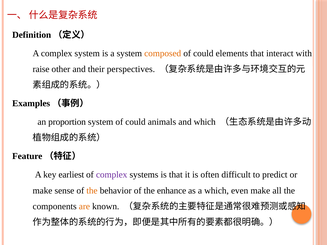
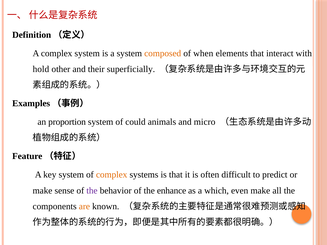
could: could -> when (203, 53)
raise: raise -> hold (41, 69)
perspectives: perspectives -> superficially (131, 69)
and which: which -> micro (205, 122)
key earliest: earliest -> system (71, 175)
complex colour: purple -> orange (112, 175)
the colour: orange -> purple (92, 191)
